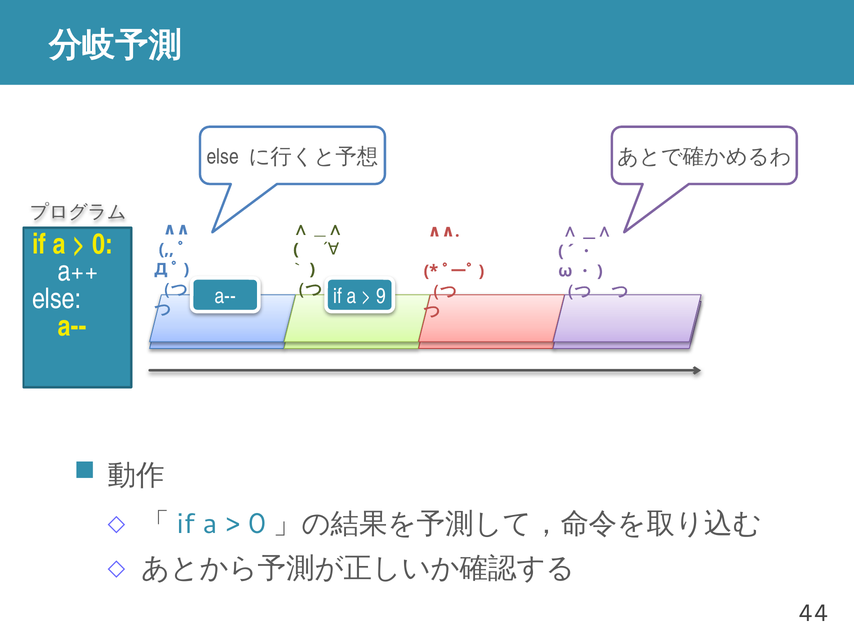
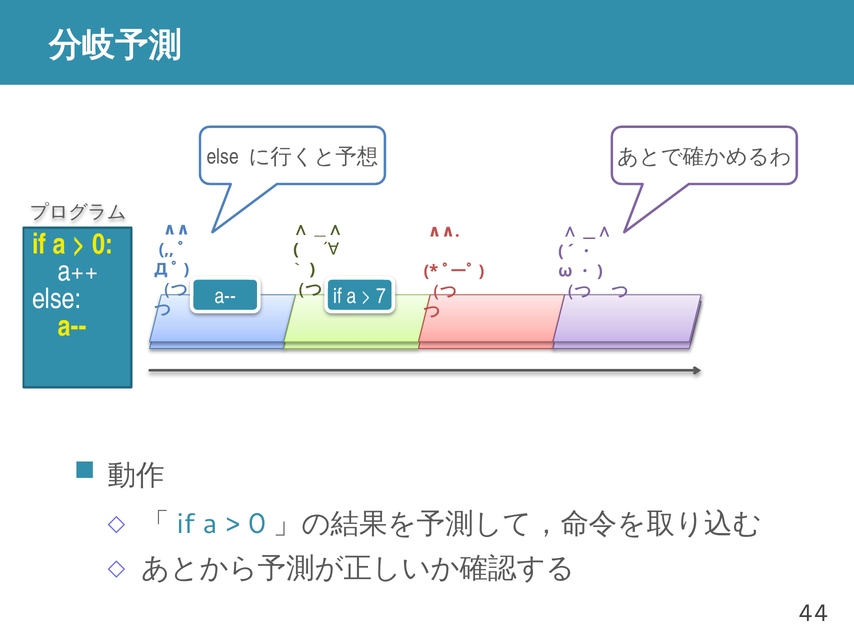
9: 9 -> 7 (381, 296)
